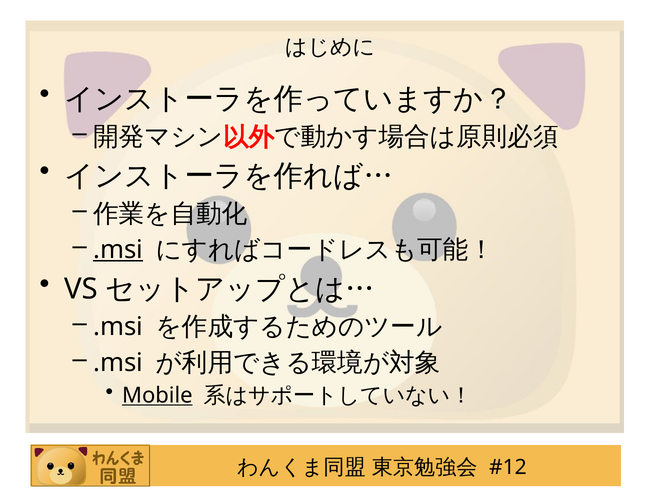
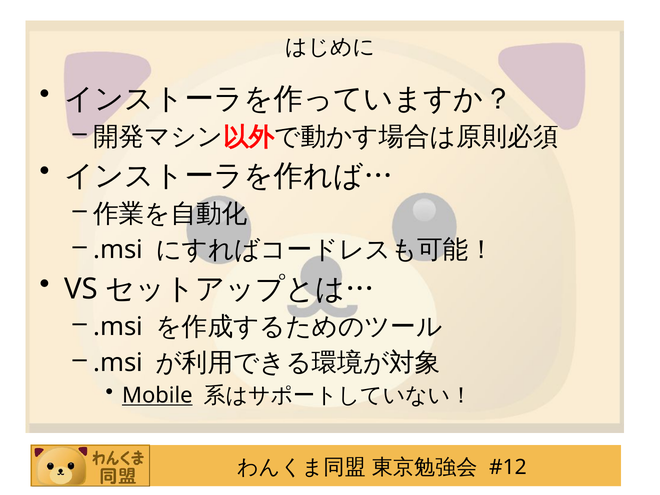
.msi underline: present -> none (118, 250)
